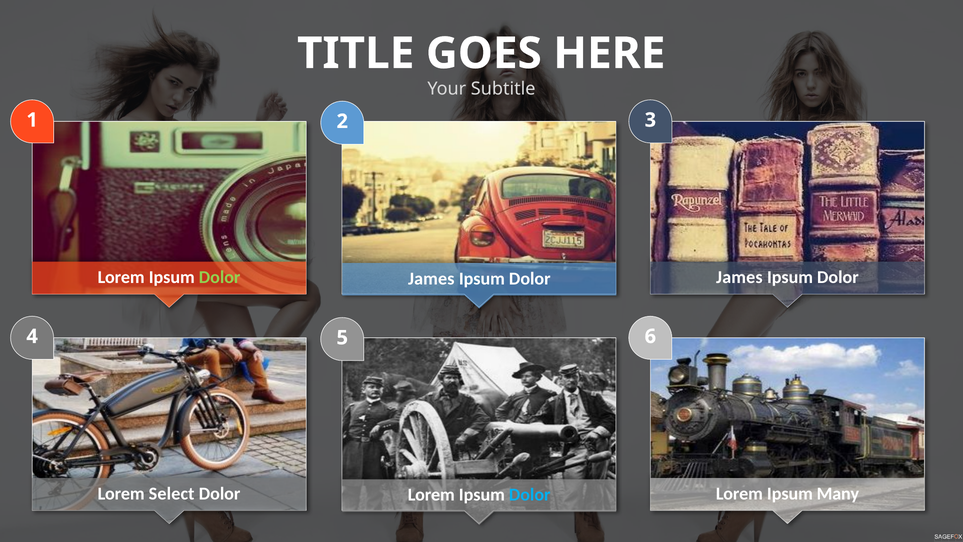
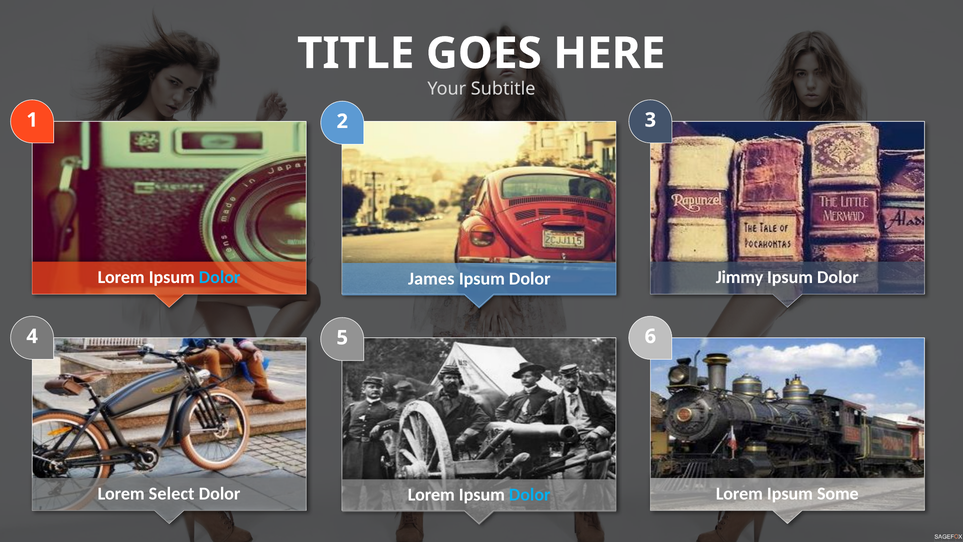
Dolor colour: light green -> light blue (220, 277)
James: James -> Jimmy (740, 277)
Many: Many -> Some (838, 493)
